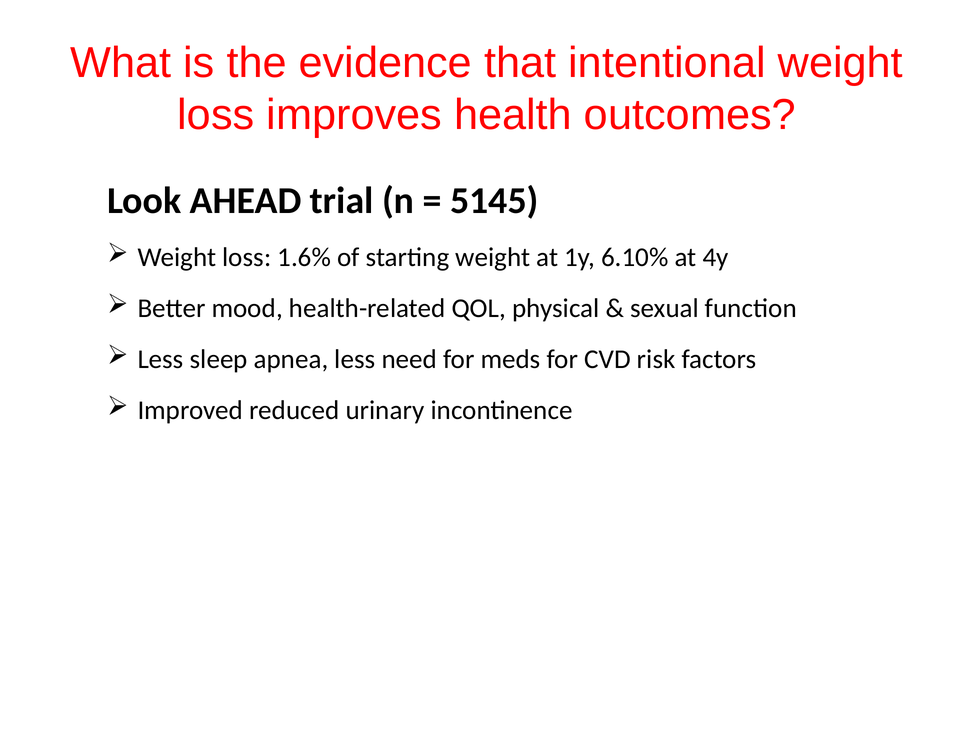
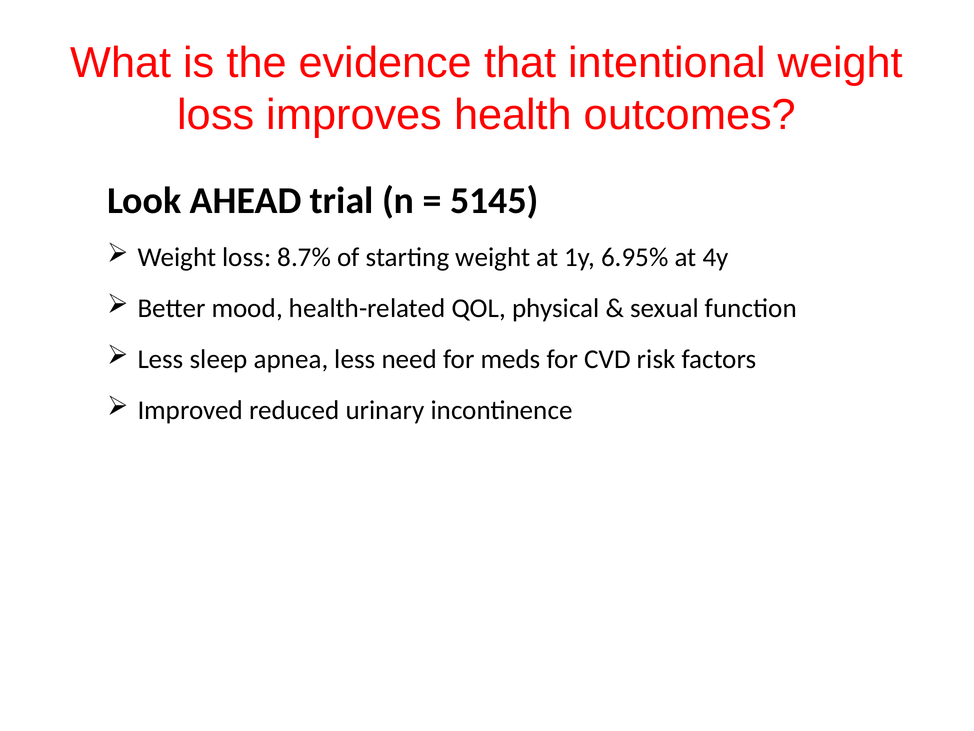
1.6%: 1.6% -> 8.7% (304, 257)
6.10%: 6.10% -> 6.95% (635, 257)
